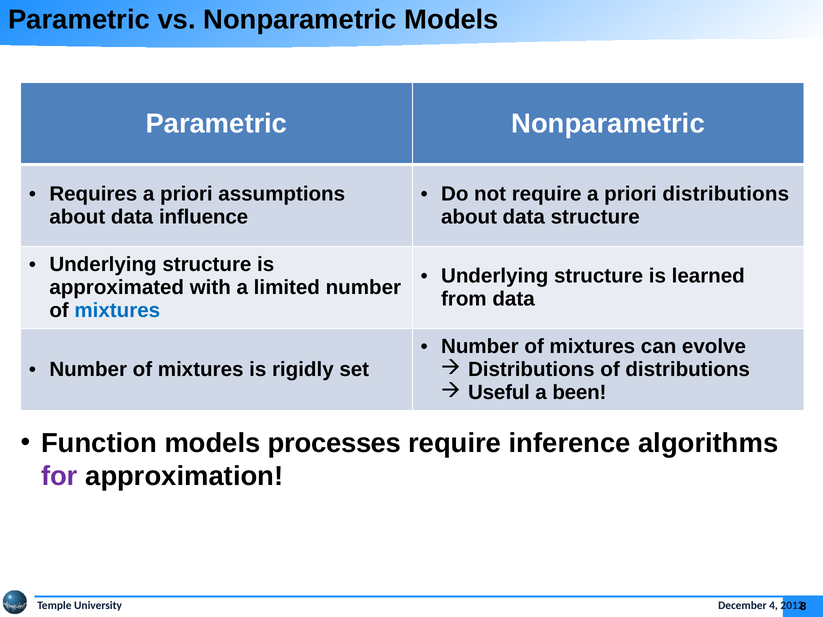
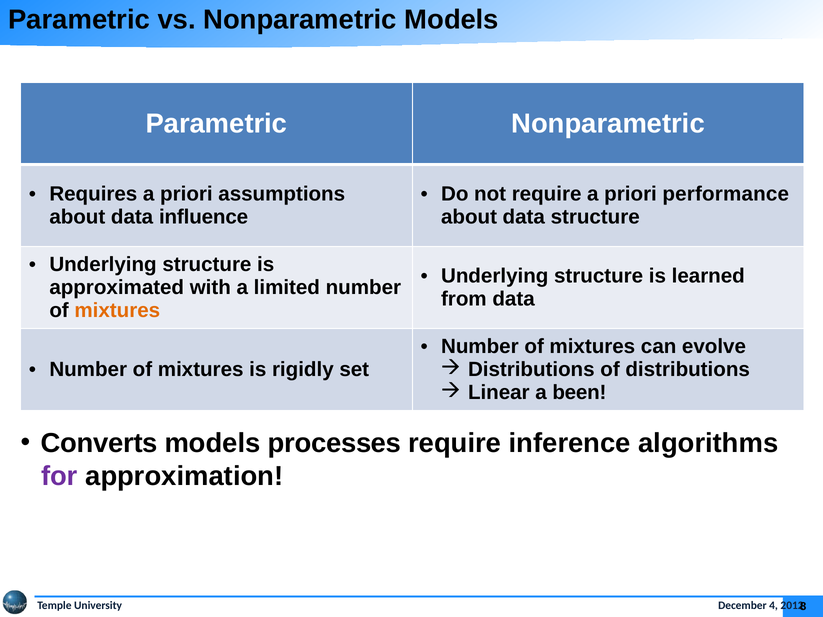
priori distributions: distributions -> performance (726, 194)
mixtures colour: blue -> orange (117, 311)
Useful: Useful -> Linear (499, 393)
Function: Function -> Converts (99, 444)
